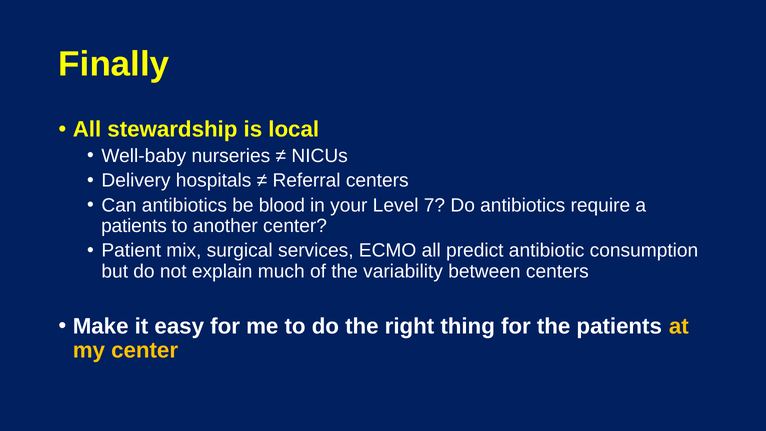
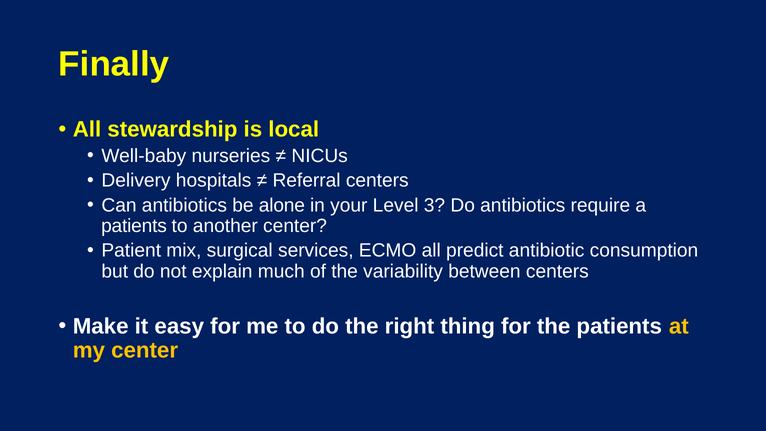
blood: blood -> alone (282, 205)
7: 7 -> 3 (434, 205)
